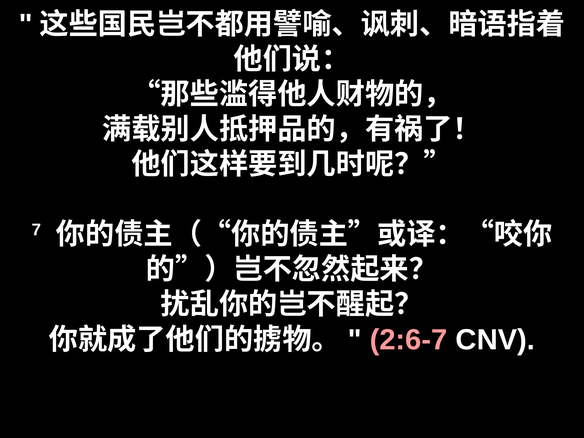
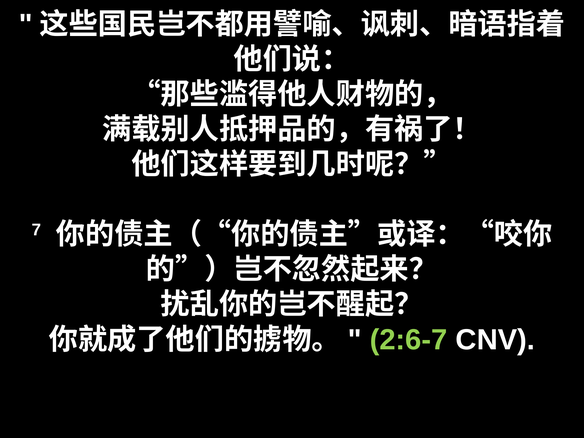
2:6-7 colour: pink -> light green (409, 340)
